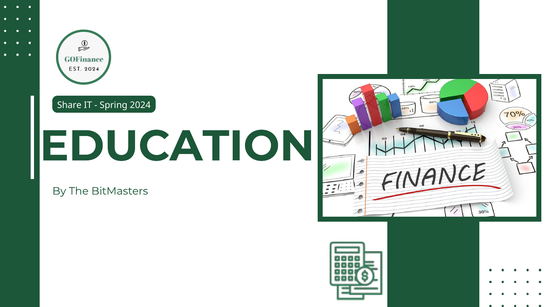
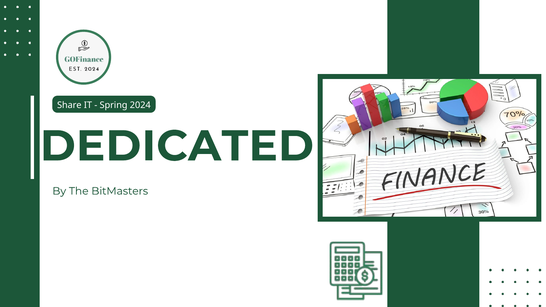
EDUCATION: EDUCATION -> DEDICATED (177, 146)
